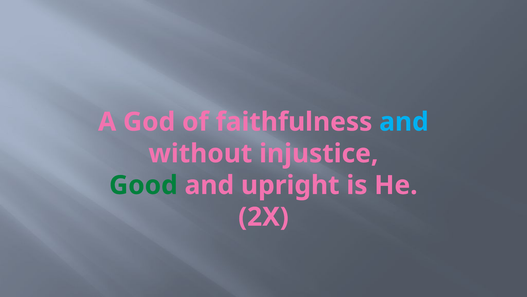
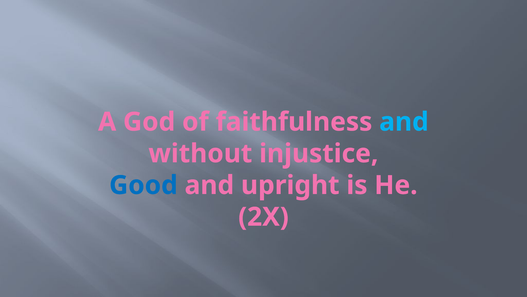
Good colour: green -> blue (143, 185)
